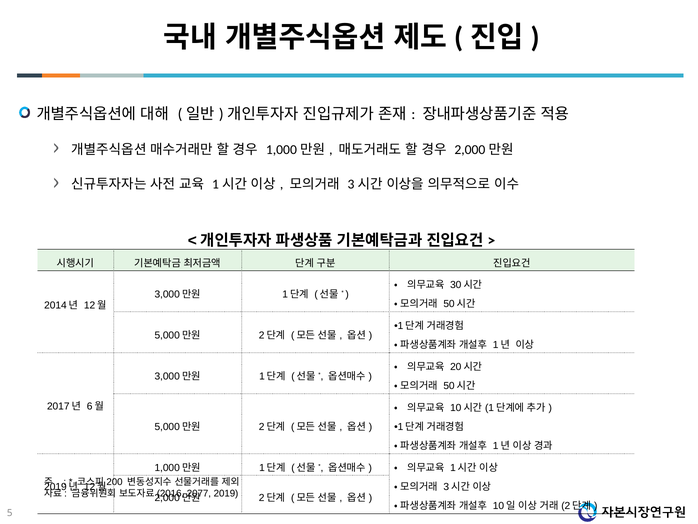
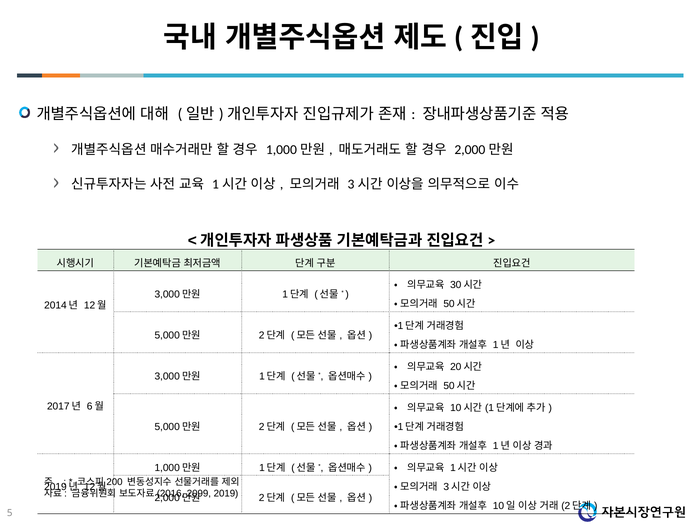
2077: 2077 -> 2099 (199, 493)
